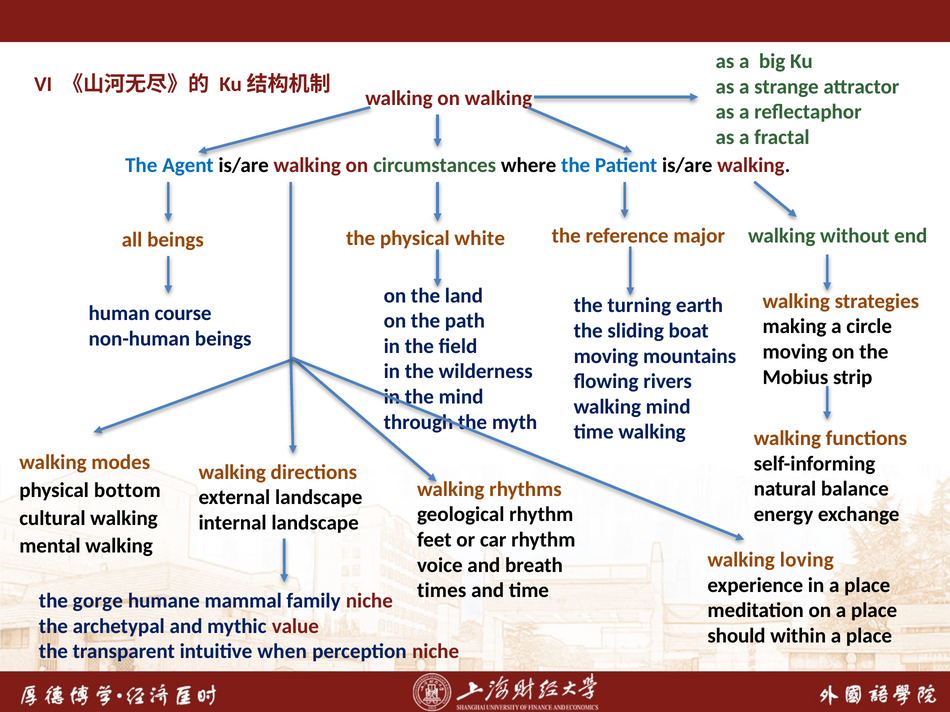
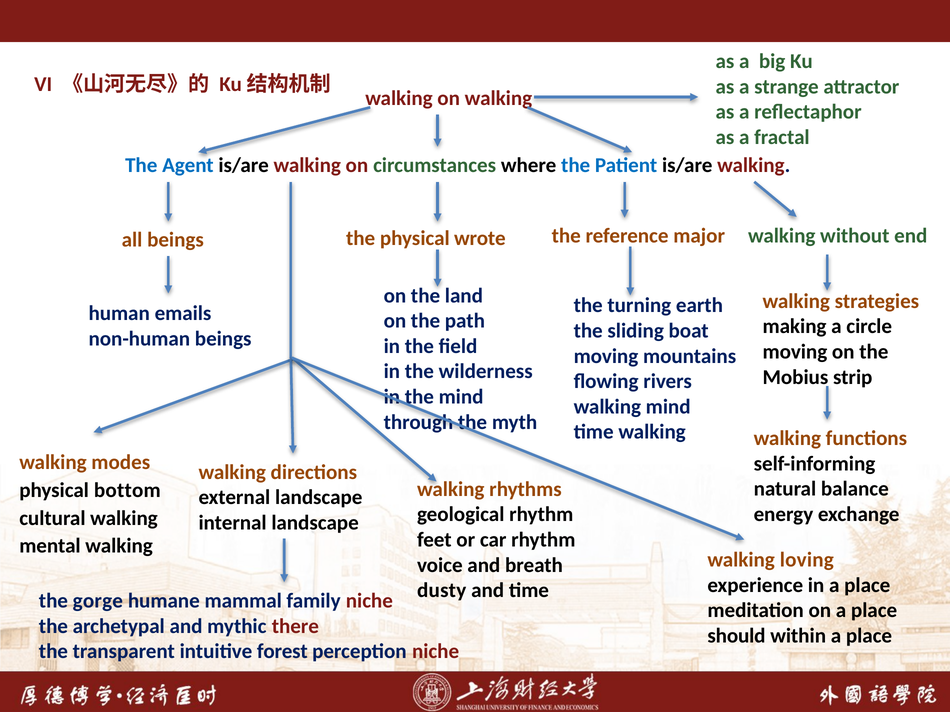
white: white -> wrote (480, 238)
course: course -> emails (183, 314)
times: times -> dusty (442, 591)
value: value -> there (295, 627)
when: when -> forest (282, 652)
